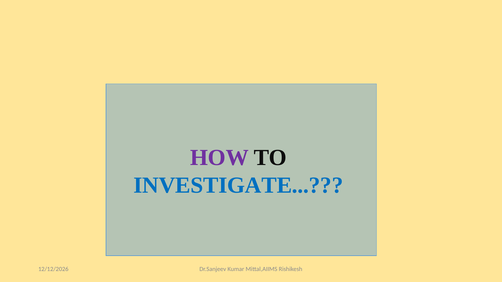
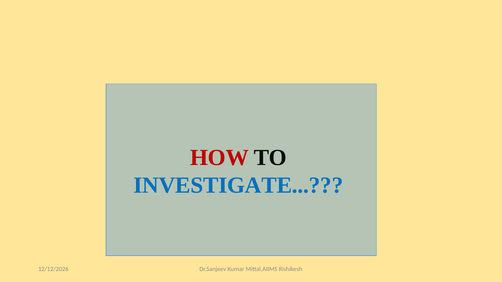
HOW colour: purple -> red (219, 158)
